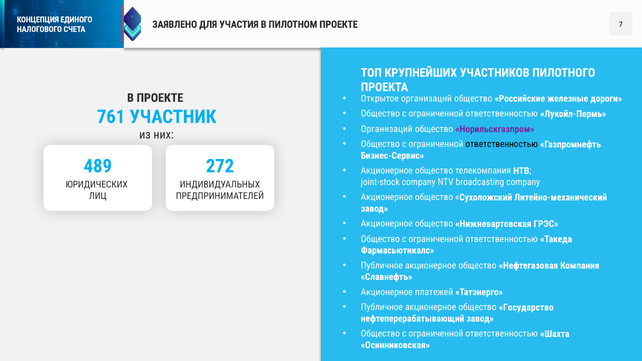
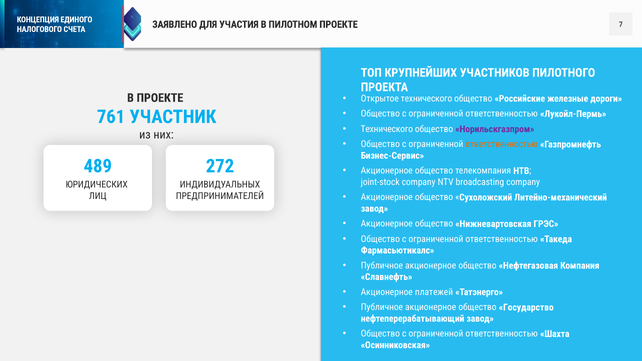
Открытое организаций: организаций -> технического (427, 99)
Организаций: Организаций -> Технического (387, 129)
ответственностью colour: black -> orange (502, 144)
